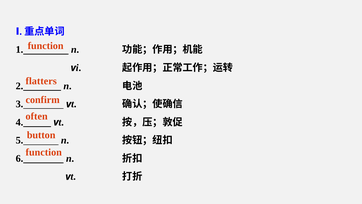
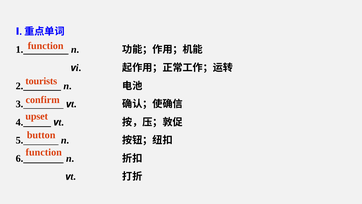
flatters: flatters -> tourists (41, 81)
often: often -> upset (37, 116)
